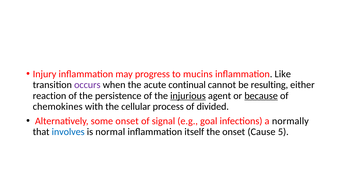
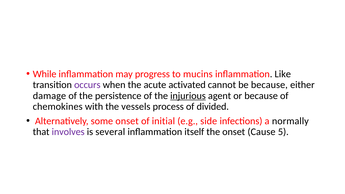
Injury: Injury -> While (45, 74)
continual: continual -> activated (187, 85)
be resulting: resulting -> because (269, 85)
reaction: reaction -> damage (49, 96)
because underline: present -> none (261, 96)
cellular: cellular -> vessels (136, 107)
signal: signal -> initial (163, 121)
goal: goal -> side (209, 121)
involves colour: blue -> purple (68, 132)
normal: normal -> several (110, 132)
